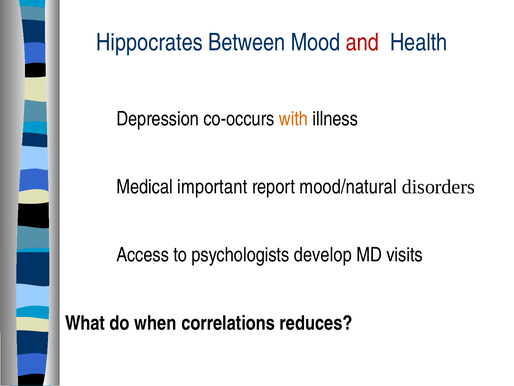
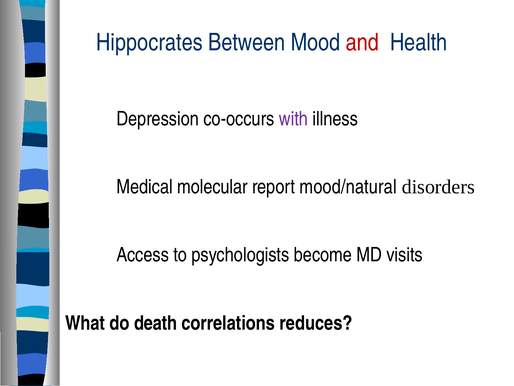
with colour: orange -> purple (293, 119)
important: important -> molecular (212, 187)
develop: develop -> become (323, 255)
when: when -> death (156, 323)
